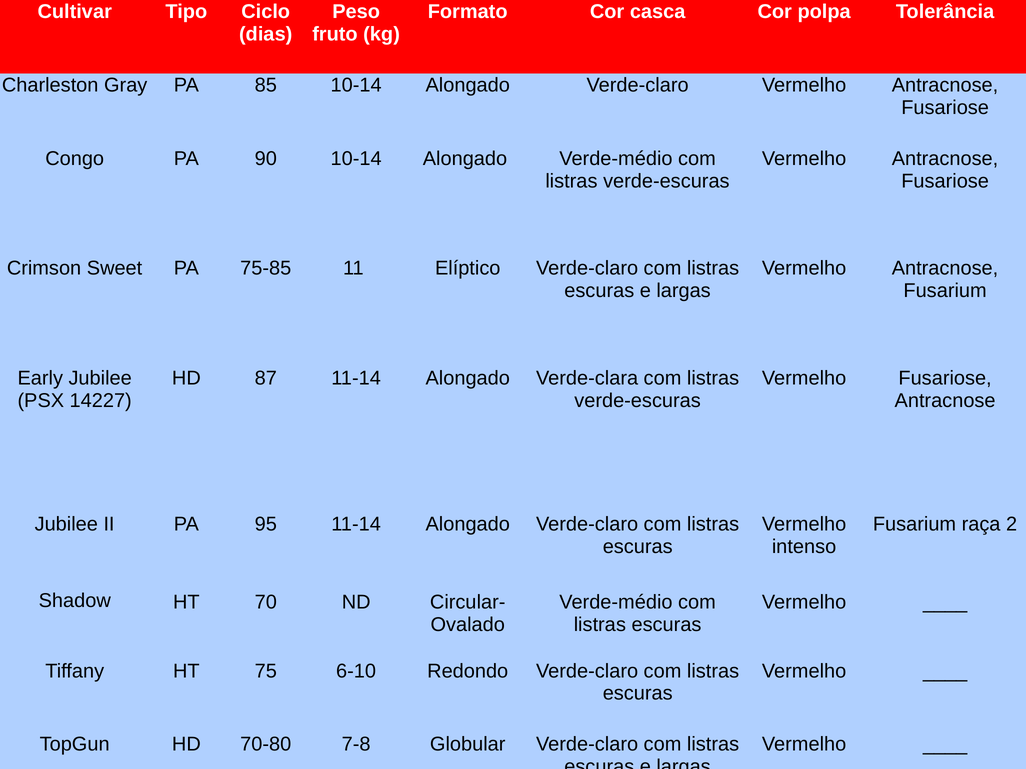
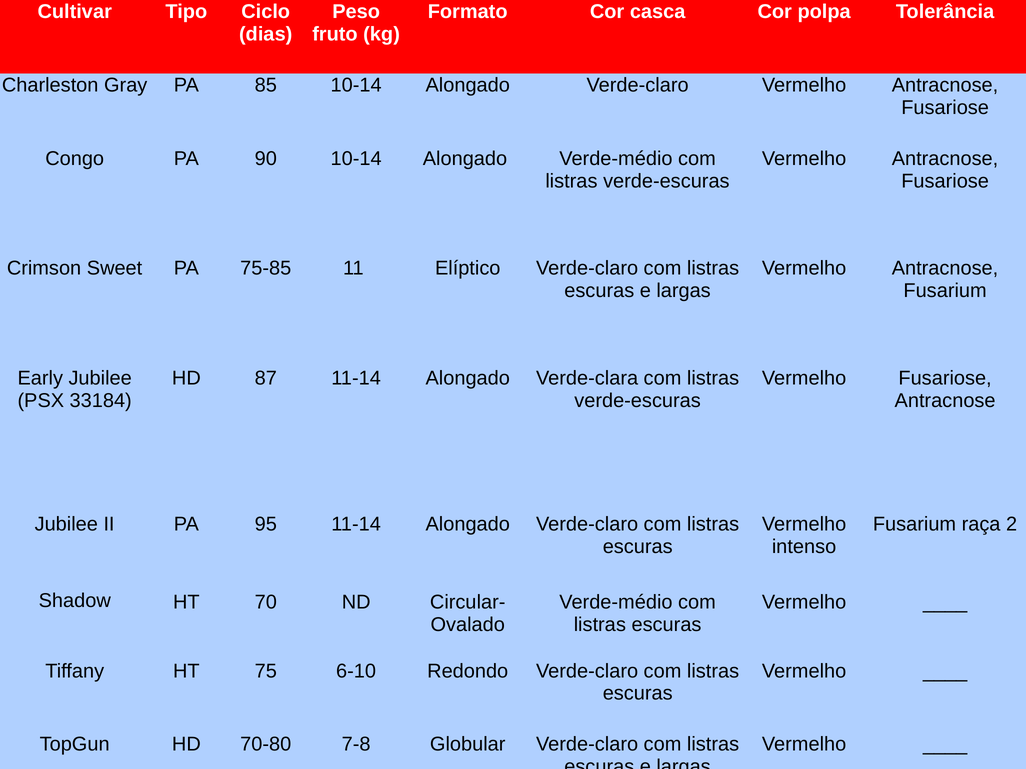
14227: 14227 -> 33184 (101, 401)
